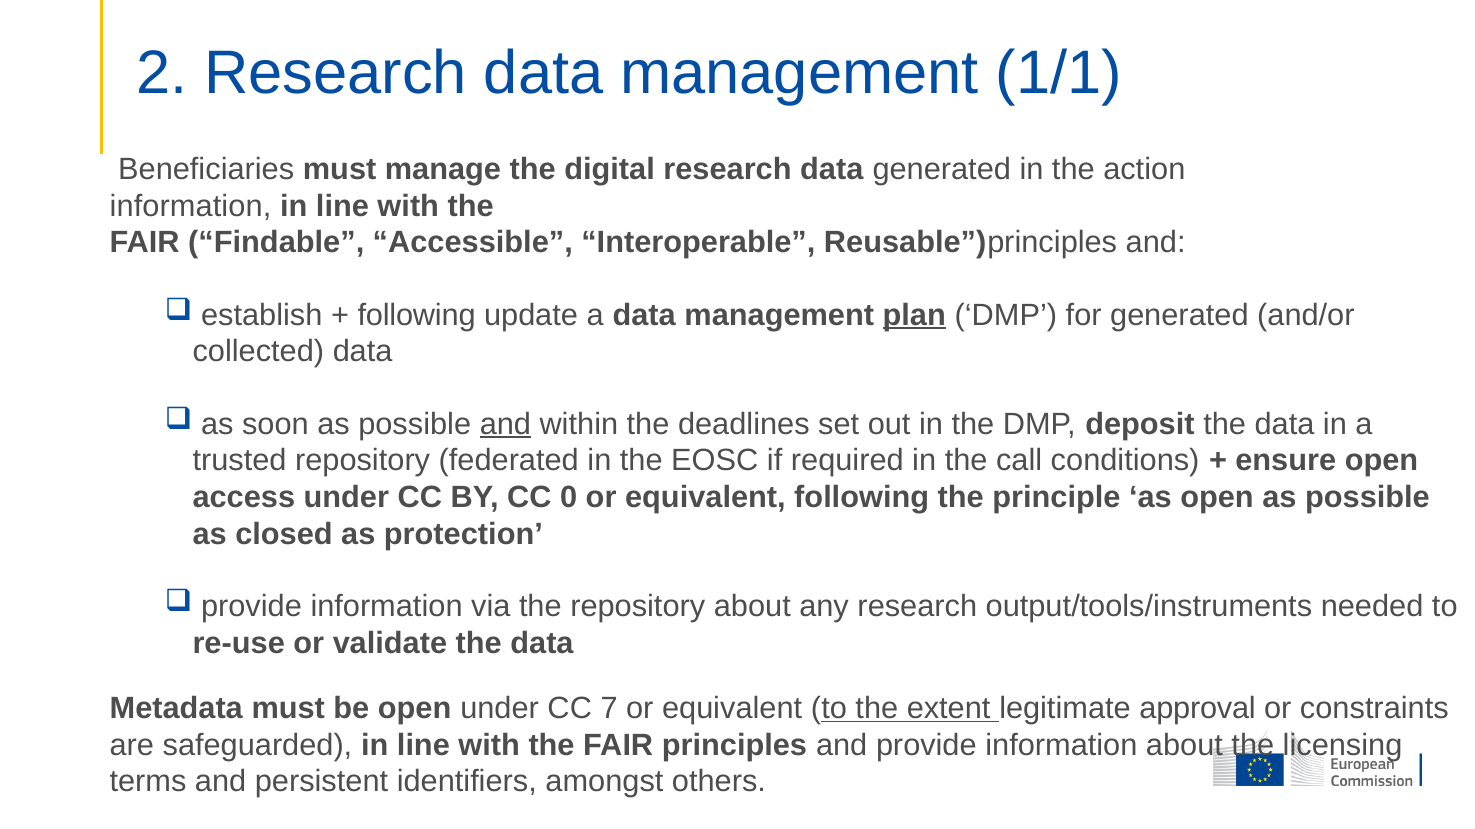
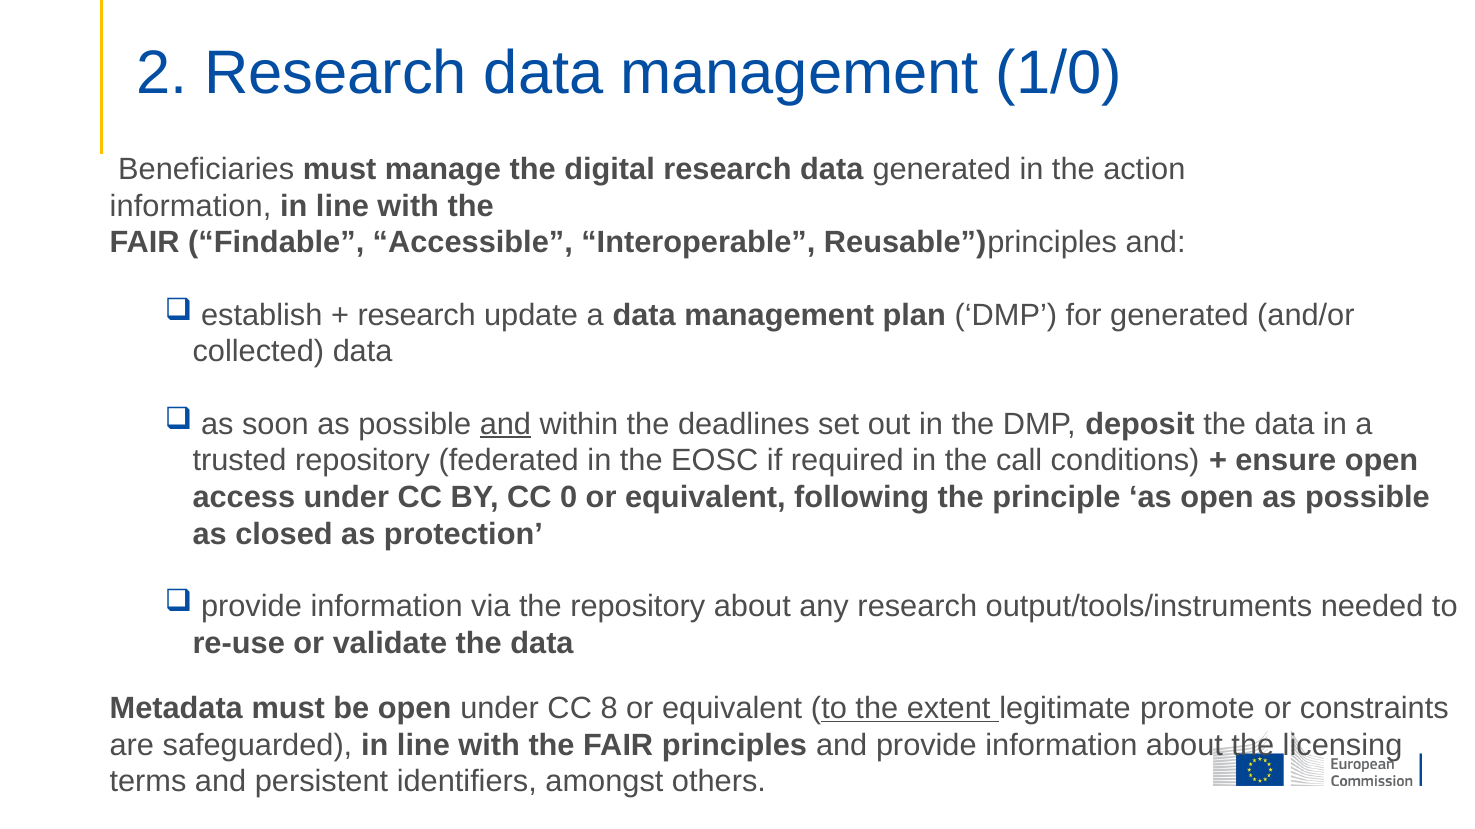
1/1: 1/1 -> 1/0 (1059, 73)
following: following -> research (417, 315)
plan underline: present -> none (914, 315)
7: 7 -> 8 (609, 709)
approval: approval -> promote (1197, 709)
